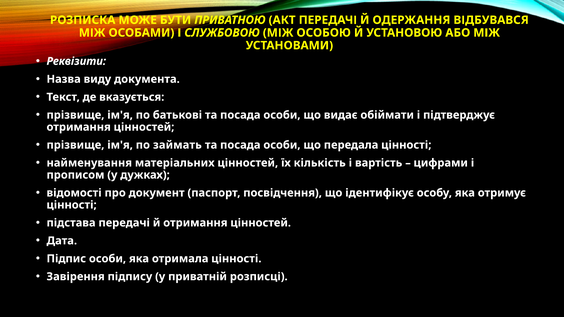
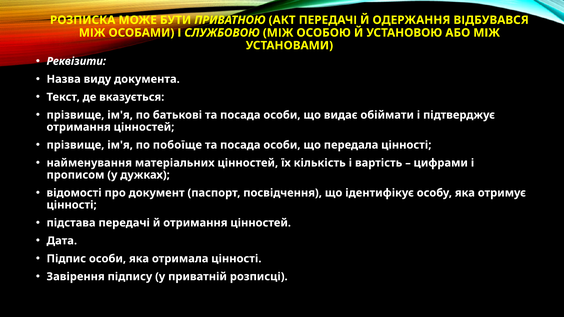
займать: займать -> побоїще (177, 145)
